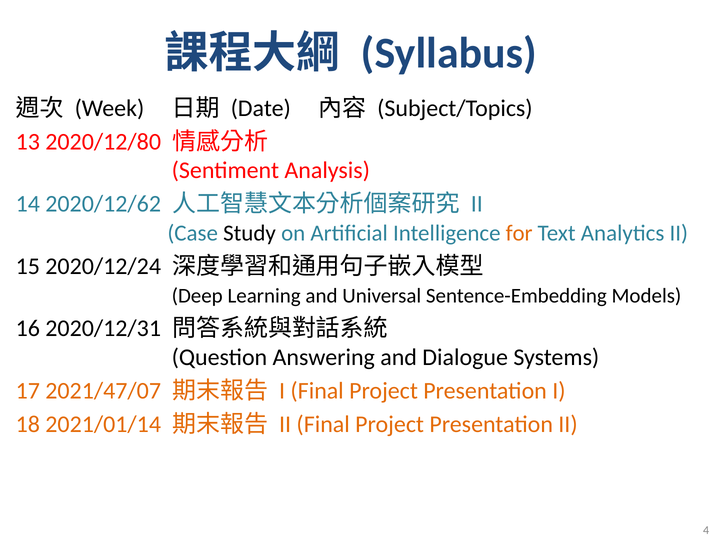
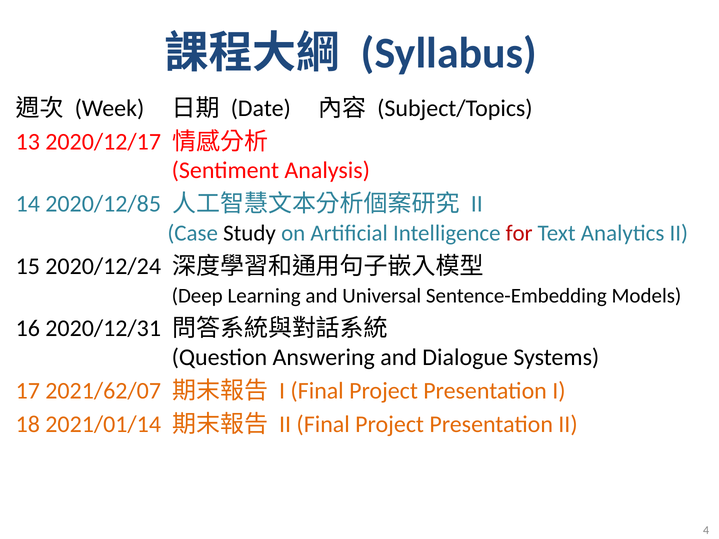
2020/12/80: 2020/12/80 -> 2020/12/17 (103, 142)
2020/12/62: 2020/12/62 -> 2020/12/85 (103, 204)
for colour: orange -> red (519, 233)
2021/47/07: 2021/47/07 -> 2021/62/07 (103, 391)
